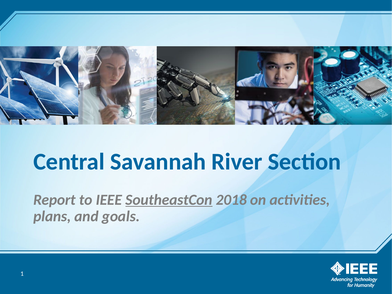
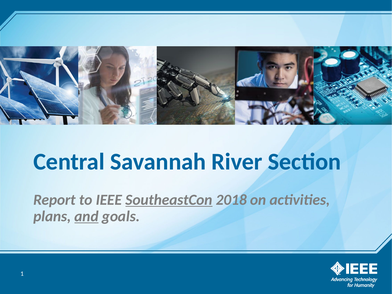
and underline: none -> present (86, 216)
